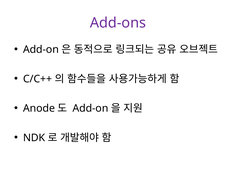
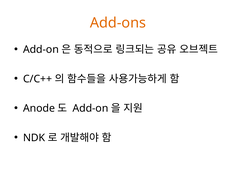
Add-ons colour: purple -> orange (118, 23)
